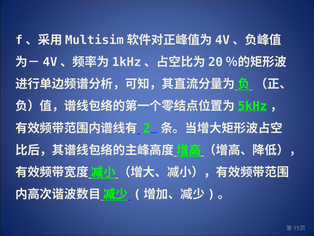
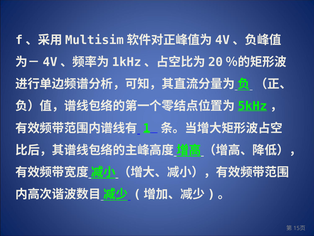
2: 2 -> 1 (147, 128)
